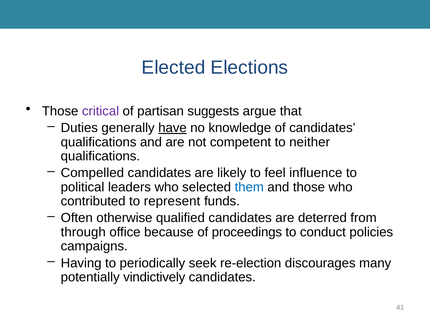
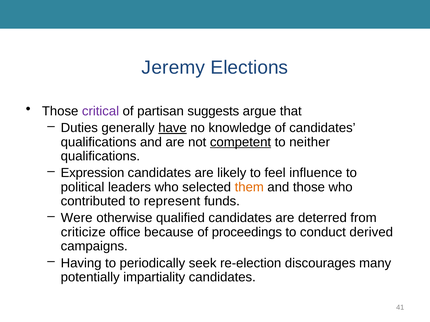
Elected: Elected -> Jeremy (173, 68)
competent underline: none -> present (241, 142)
Compelled: Compelled -> Expression (92, 173)
them colour: blue -> orange (249, 187)
Often: Often -> Were (77, 218)
through: through -> criticize (83, 233)
policies: policies -> derived (371, 233)
vindictively: vindictively -> impartiality (154, 278)
